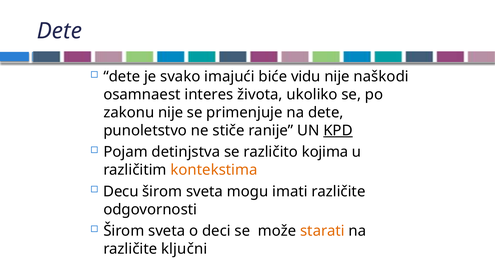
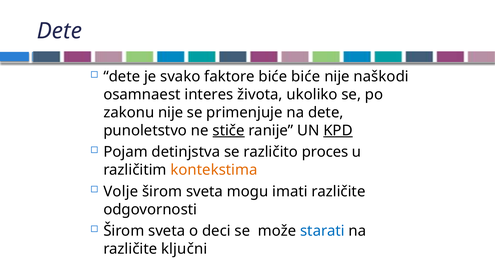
imajući: imajući -> faktore (230, 77)
biće vidu: vidu -> biće (306, 77)
stiče underline: none -> present (229, 131)
kojima: kojima -> proces (325, 152)
Decu: Decu -> Volje (121, 192)
starati colour: orange -> blue (322, 231)
